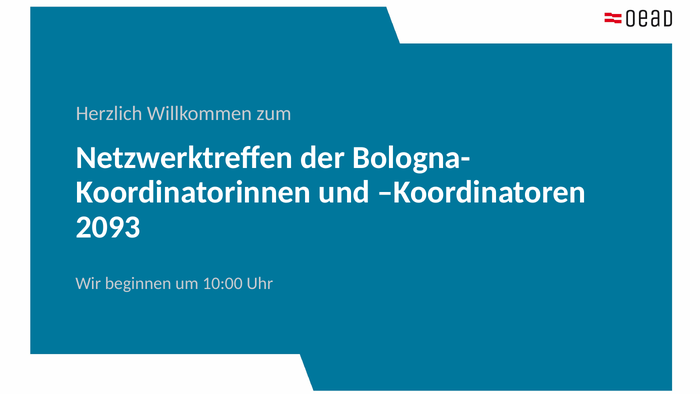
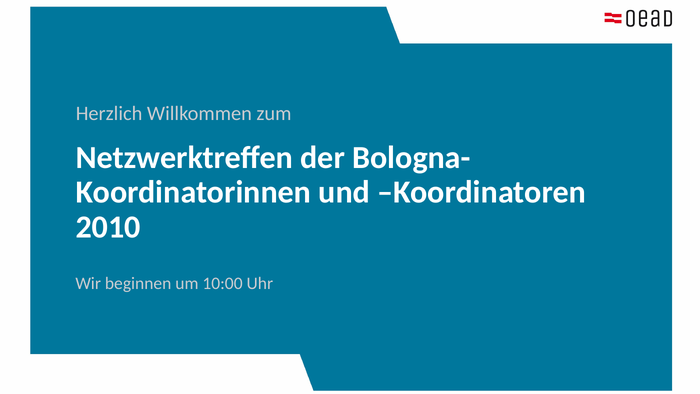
2093: 2093 -> 2010 (108, 227)
